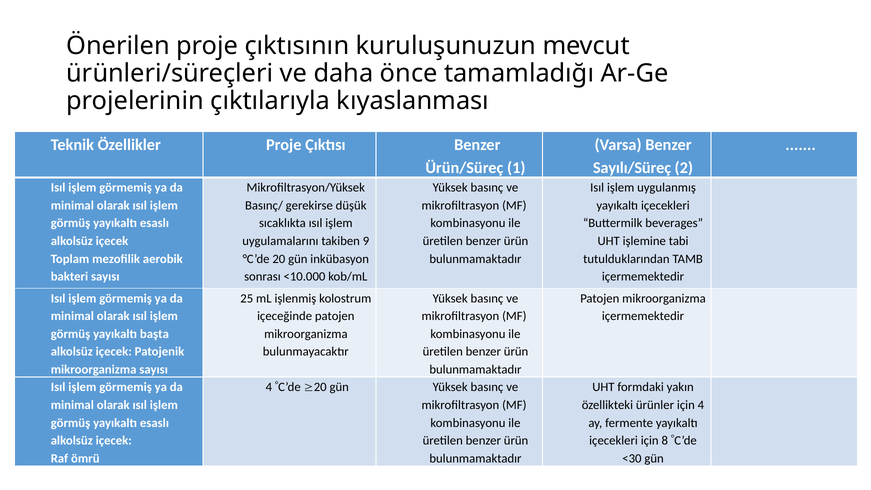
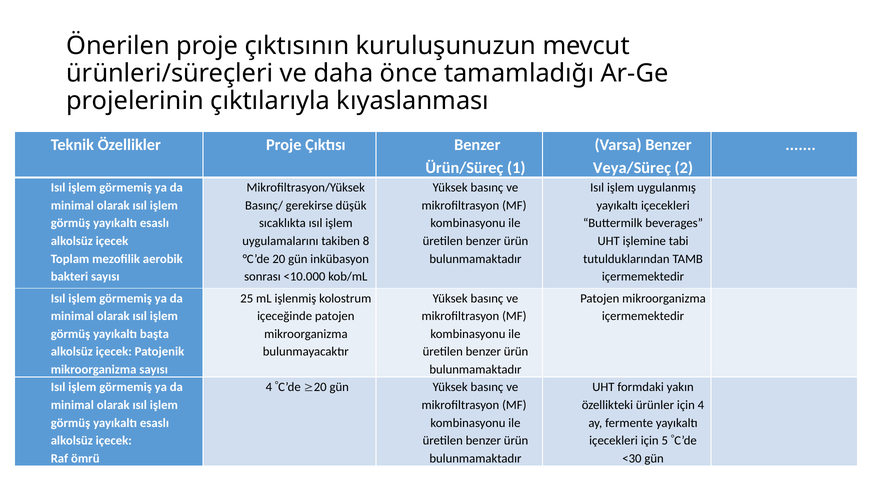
Sayılı/Süreç: Sayılı/Süreç -> Veya/Süreç (632, 168)
9: 9 -> 8 (366, 241)
8: 8 -> 5 (665, 441)
